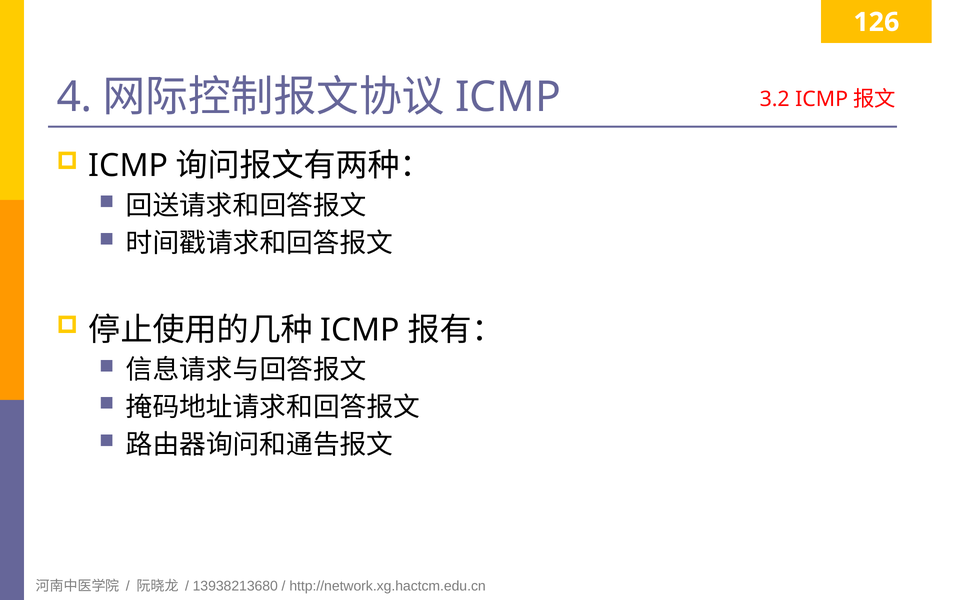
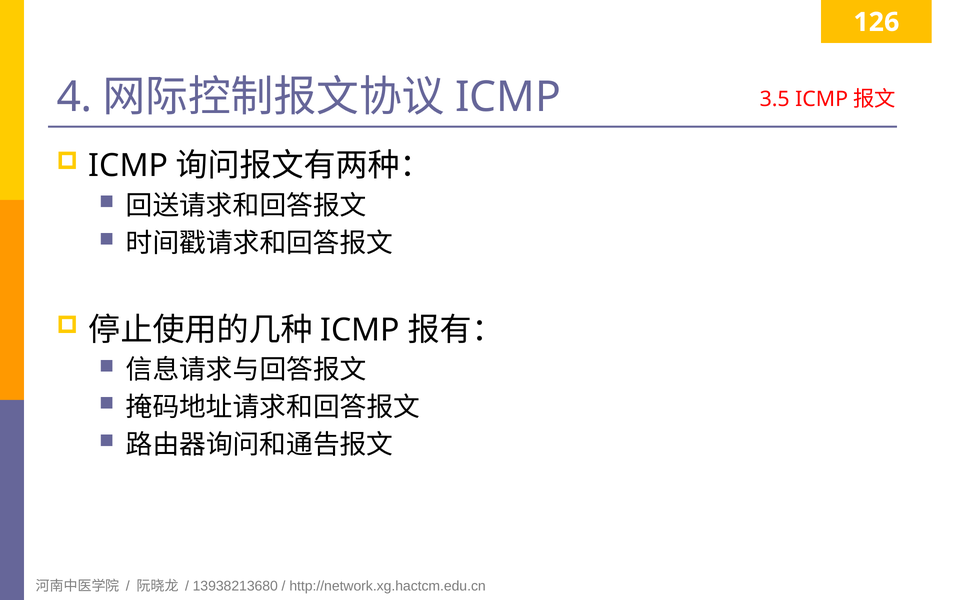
3.2: 3.2 -> 3.5 (775, 100)
